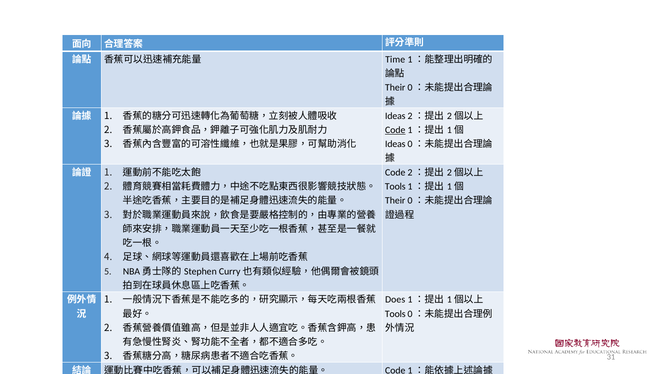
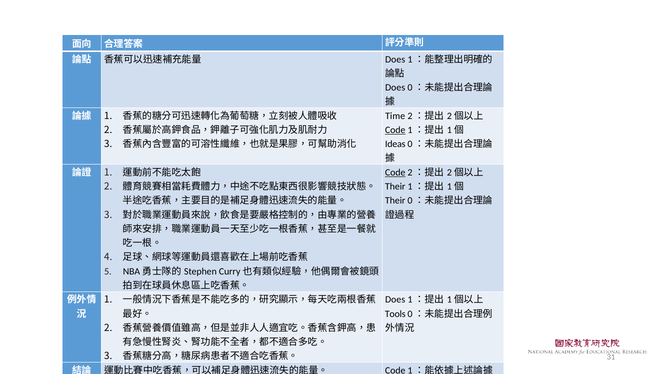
Time: Time -> Does (395, 59)
Their: Their -> Does (395, 88)
Ideas: Ideas -> Time (395, 116)
Code underline: none -> present (395, 173)
Tools: Tools -> Their (395, 187)
